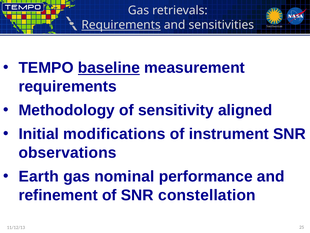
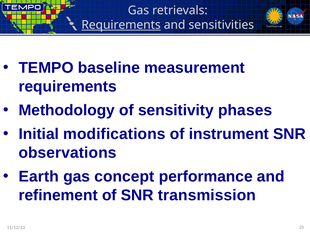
baseline underline: present -> none (109, 68)
aligned: aligned -> phases (245, 110)
nominal: nominal -> concept (124, 176)
constellation: constellation -> transmission (207, 195)
